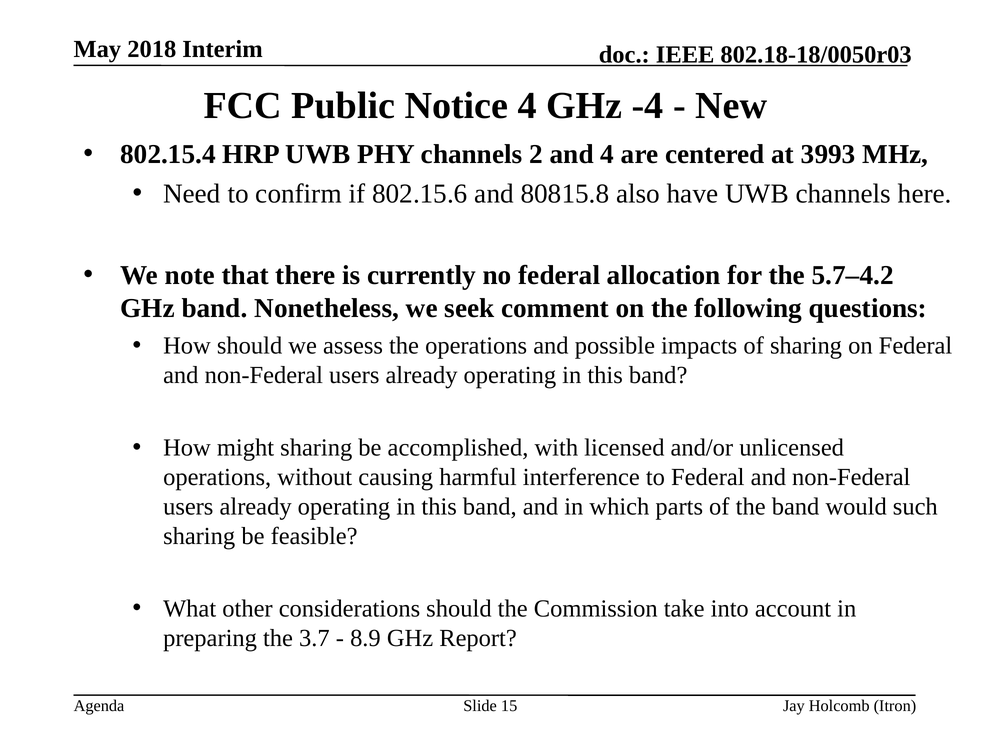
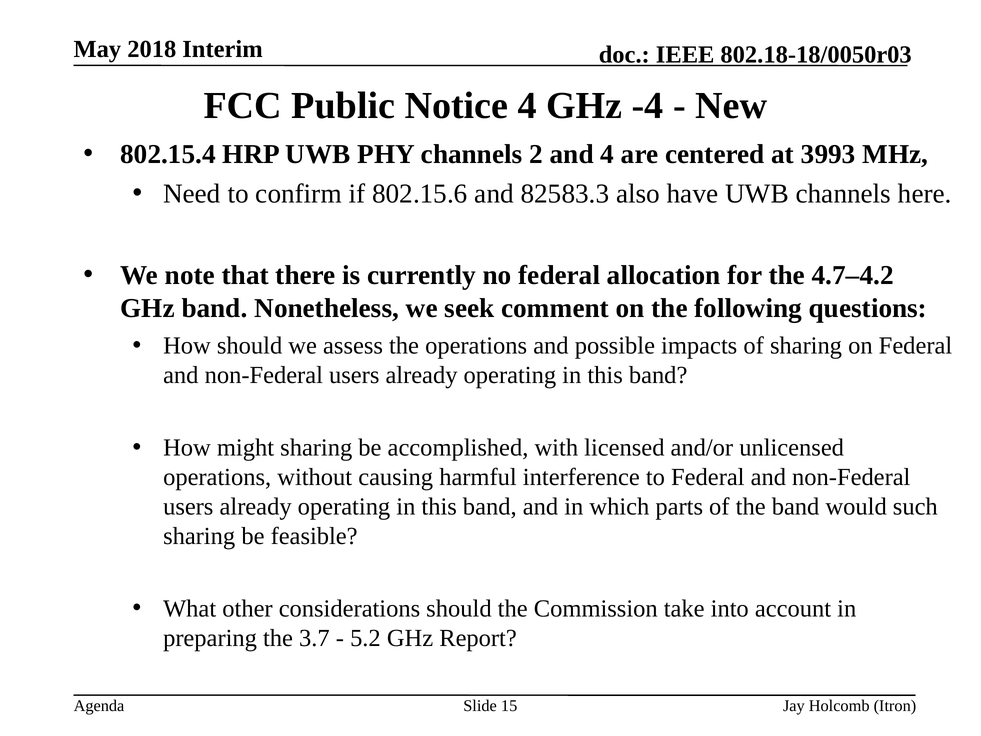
80815.8: 80815.8 -> 82583.3 (565, 194)
5.7–4.2: 5.7–4.2 -> 4.7–4.2 (853, 275)
8.9: 8.9 -> 5.2 (365, 638)
